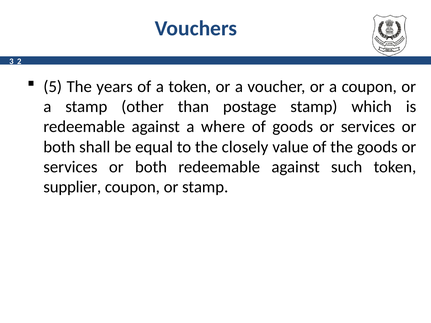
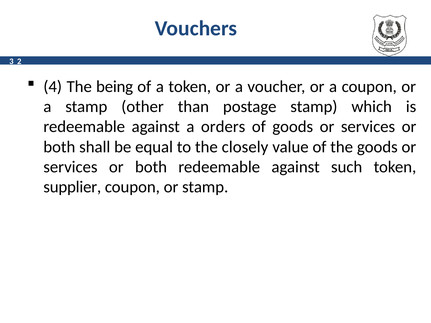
5: 5 -> 4 (53, 87)
years: years -> being (115, 87)
where: where -> orders (223, 127)
